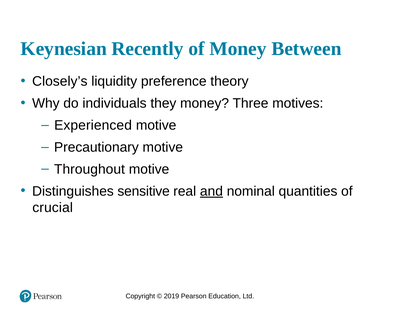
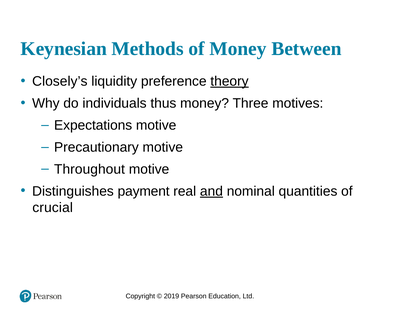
Recently: Recently -> Methods (147, 49)
theory underline: none -> present (229, 81)
they: they -> thus (163, 103)
Experienced: Experienced -> Expectations (93, 125)
sensitive: sensitive -> payment (144, 191)
